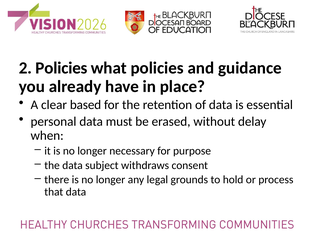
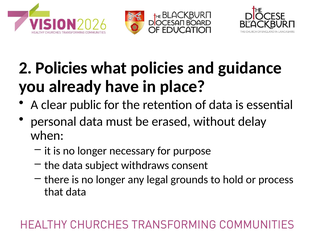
based: based -> public (86, 105)
